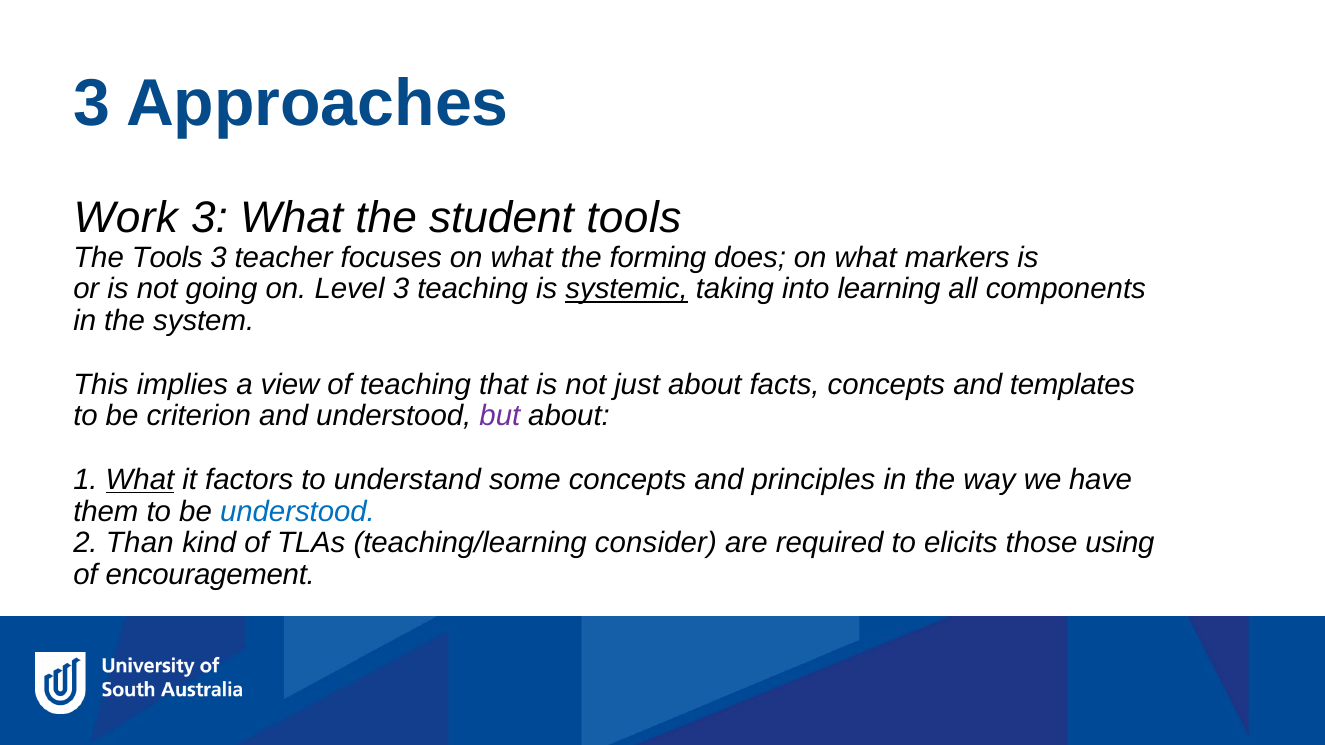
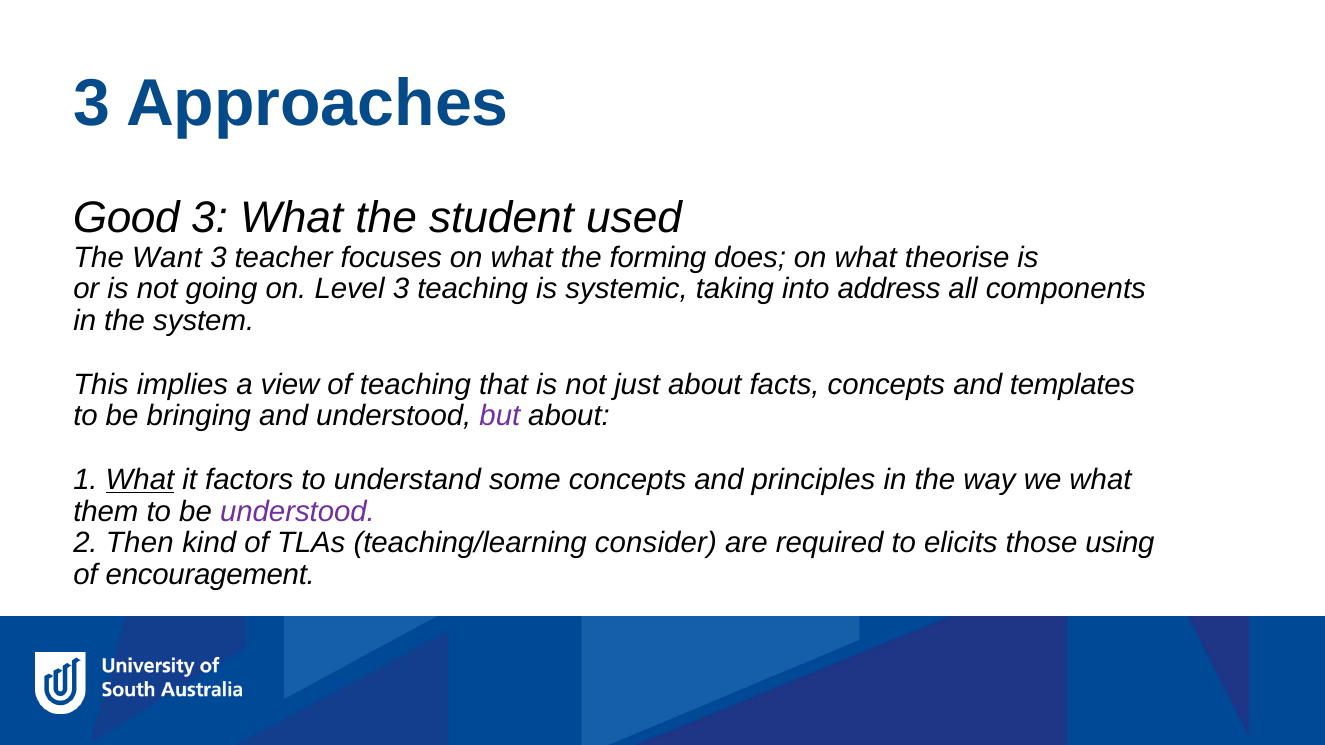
Work: Work -> Good (126, 218)
student tools: tools -> used (634, 218)
The Tools: Tools -> Want (167, 258)
markers: markers -> theorise (957, 258)
systemic underline: present -> none (627, 289)
learning: learning -> address (889, 289)
criterion: criterion -> bringing (199, 416)
we have: have -> what (1101, 480)
understood colour: blue -> purple (297, 512)
Than: Than -> Then (140, 544)
